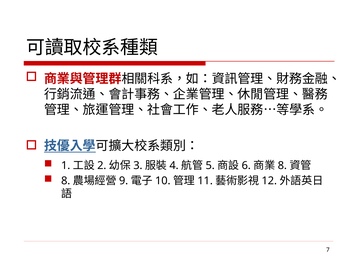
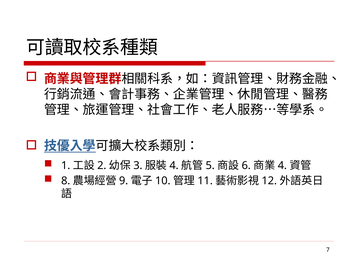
8: 8 -> 4 (282, 165)
